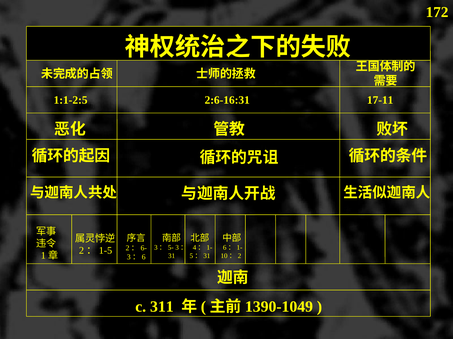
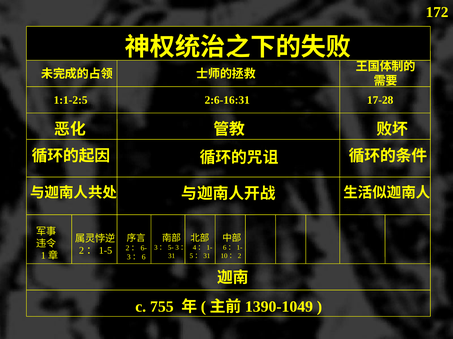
17-11: 17-11 -> 17-28 (380, 100)
311: 311 -> 755 (162, 307)
